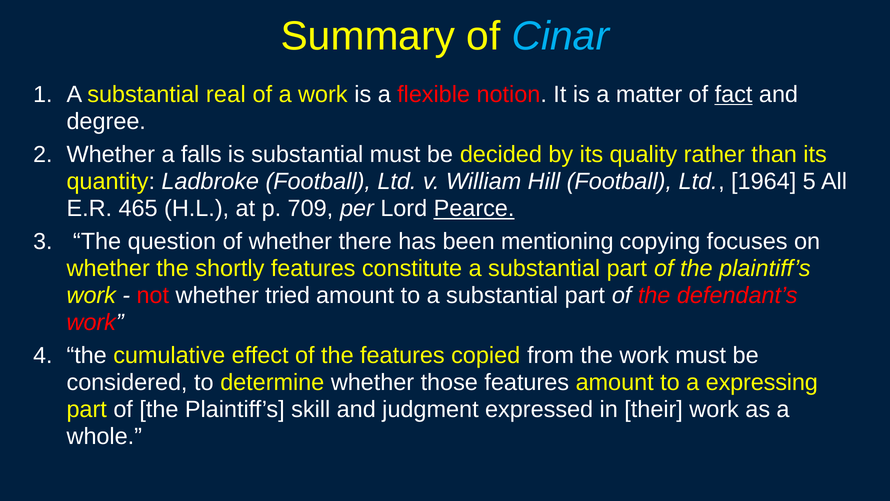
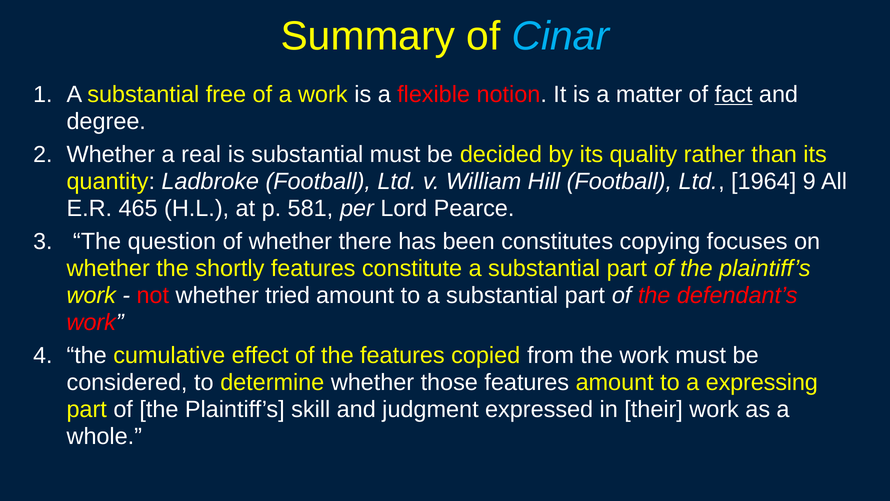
real: real -> free (226, 94)
falls: falls -> real (201, 154)
5: 5 -> 9 (809, 181)
709: 709 -> 581 (310, 208)
Pearce underline: present -> none (474, 208)
mentioning: mentioning -> constitutes (557, 241)
